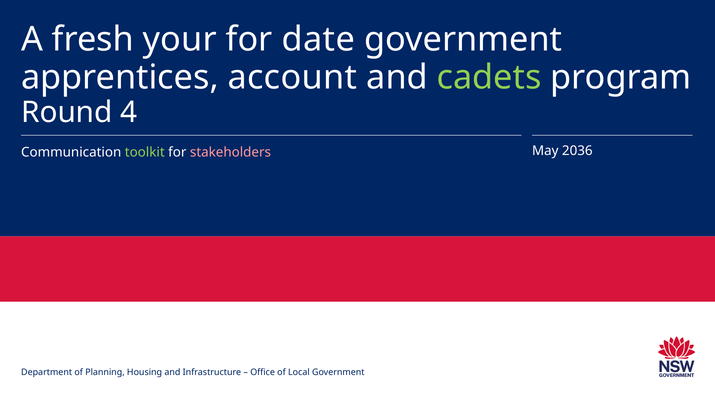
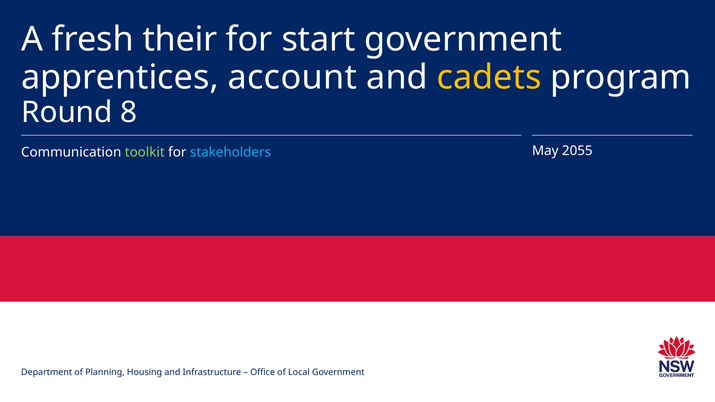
your: your -> their (180, 39)
date: date -> start (319, 39)
cadets colour: light green -> yellow (489, 78)
4: 4 -> 8 (129, 113)
stakeholders colour: pink -> light blue (230, 153)
2036: 2036 -> 2055 (577, 151)
